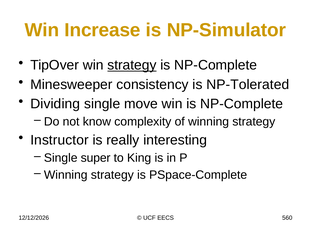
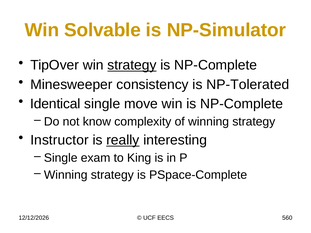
Increase: Increase -> Solvable (103, 30)
Dividing: Dividing -> Identical (55, 104)
really underline: none -> present (123, 140)
super: super -> exam (96, 158)
